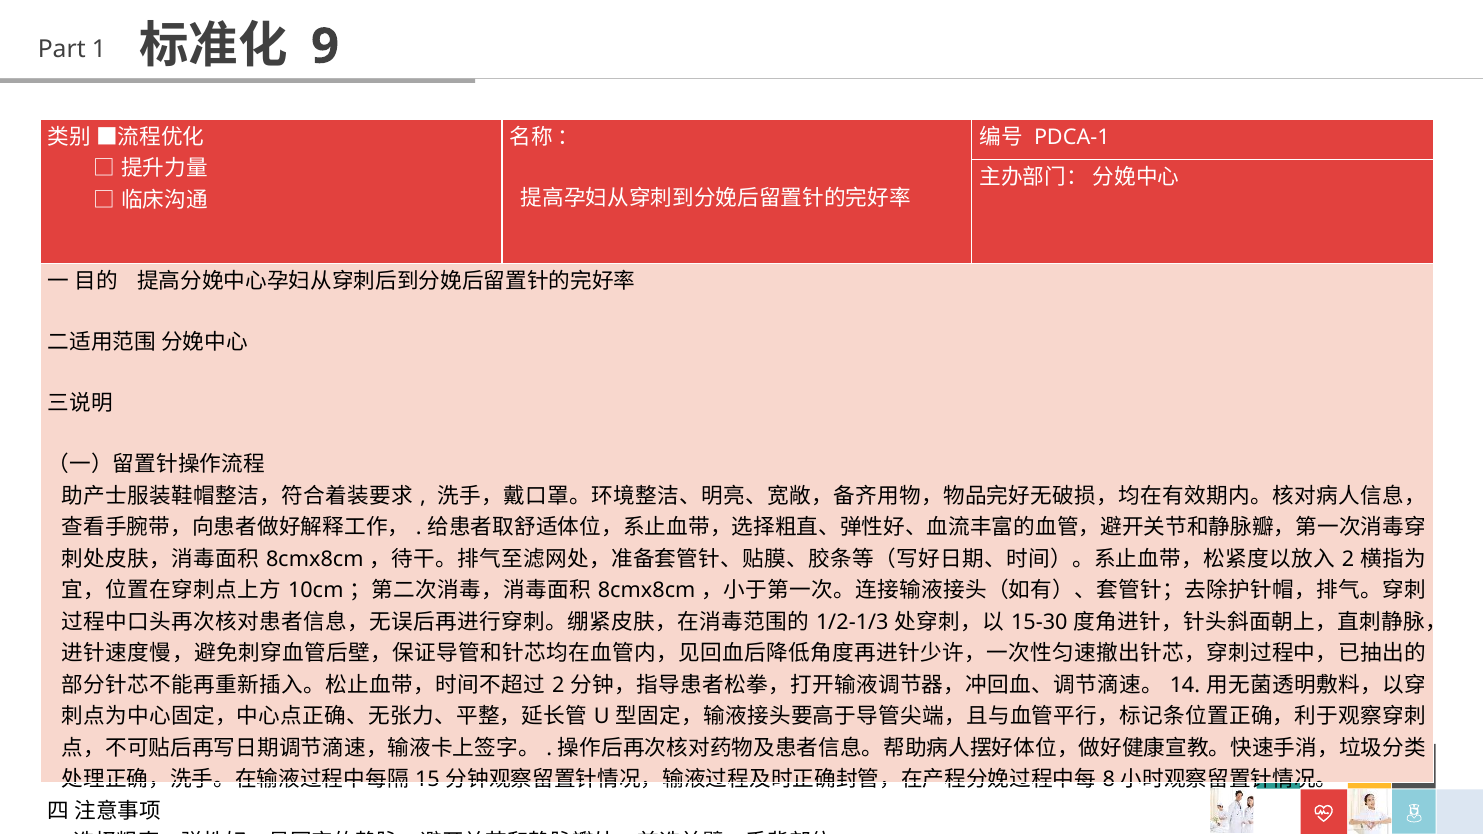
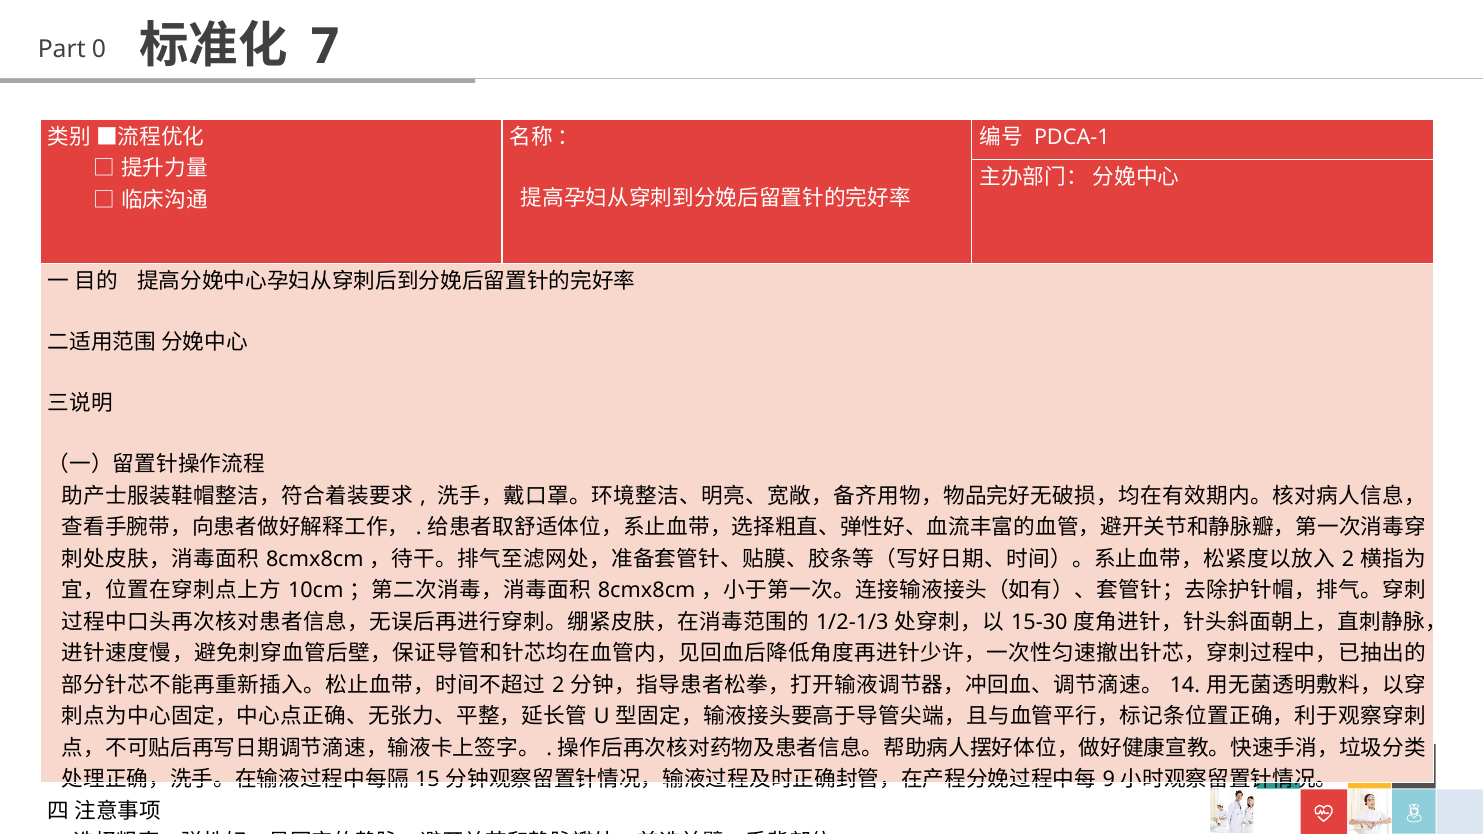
9: 9 -> 7 (325, 46)
1: 1 -> 0 (99, 49)
8: 8 -> 9 (1109, 780)
